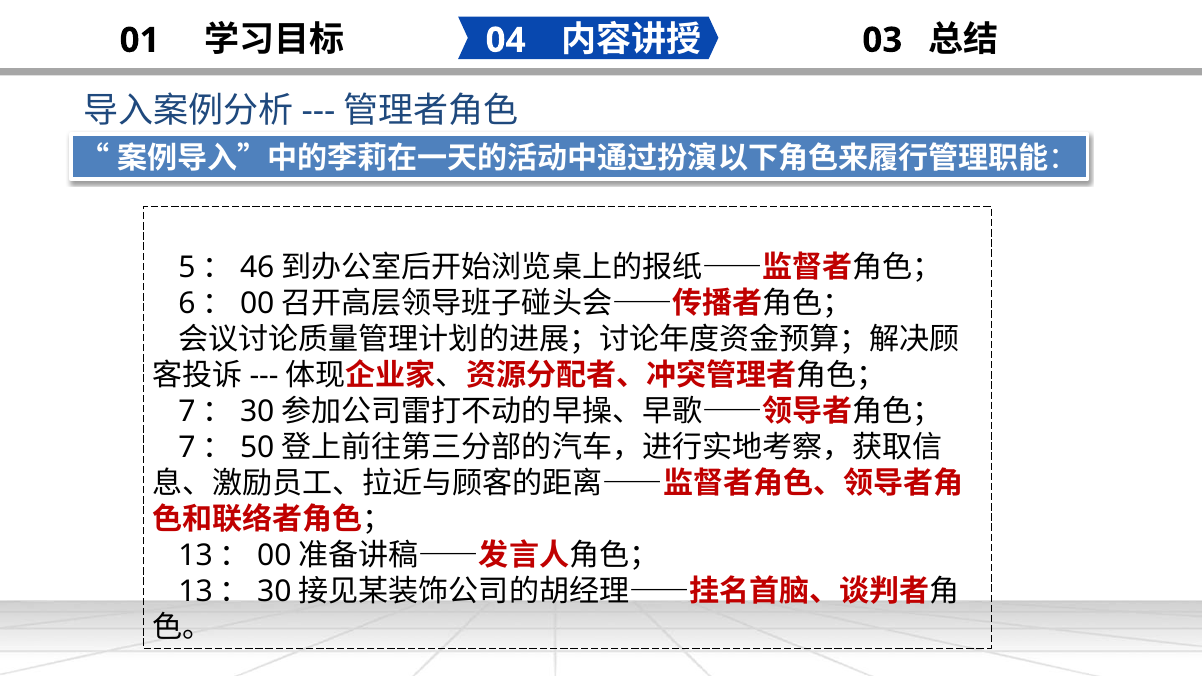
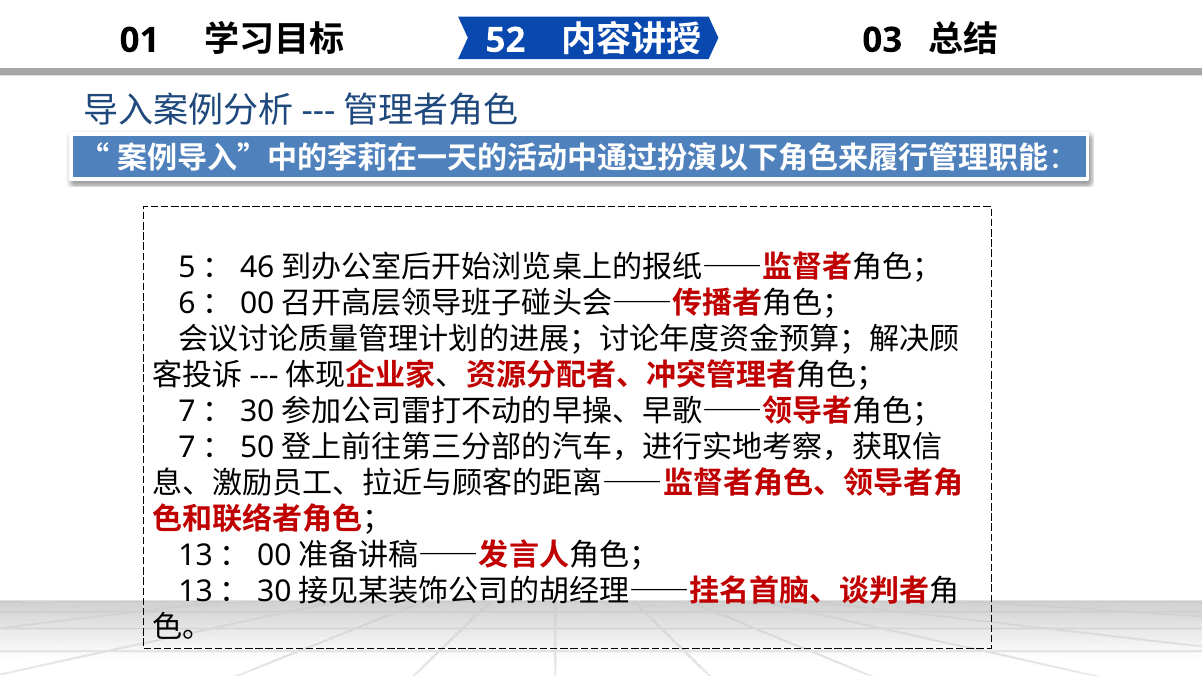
04: 04 -> 52 (506, 40)
